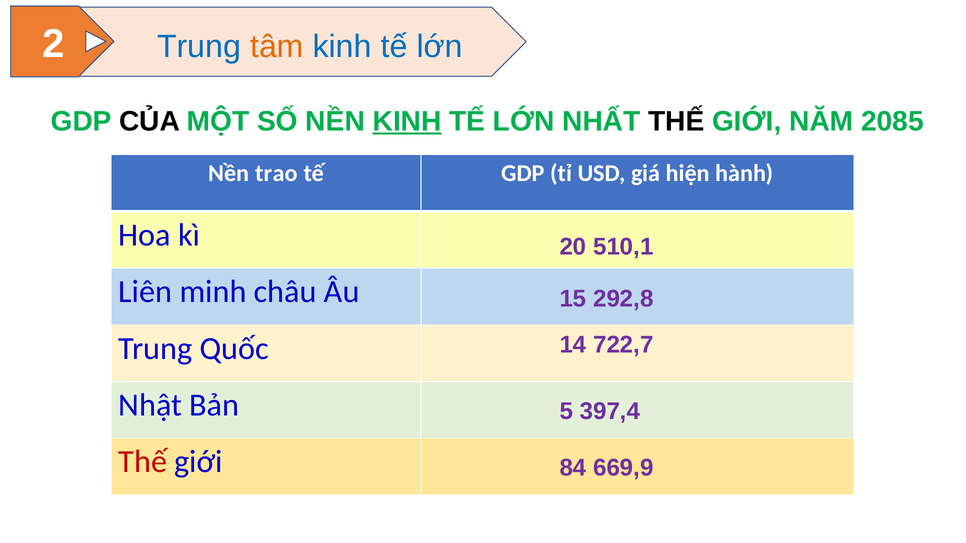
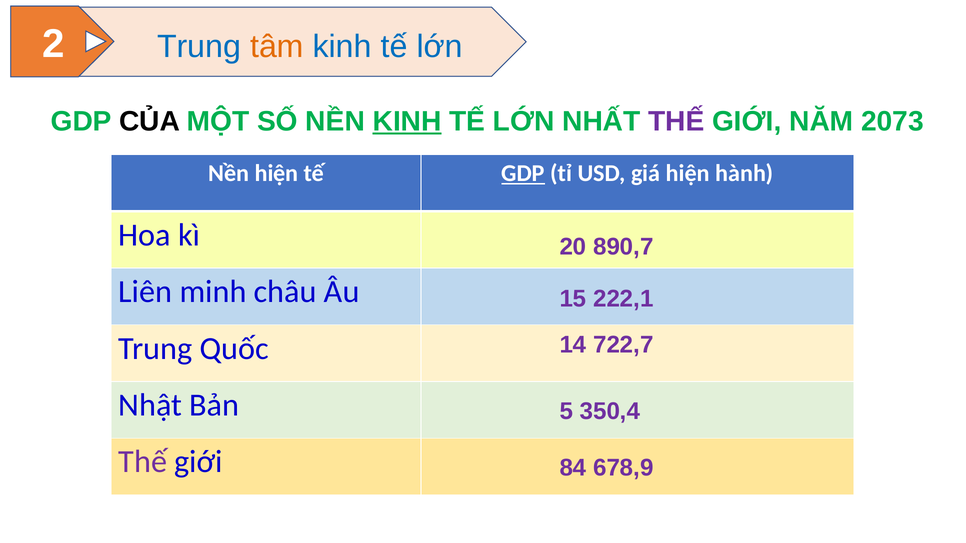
THẾ colour: black -> purple (676, 122)
2085: 2085 -> 2073 (892, 122)
Nền trao: trao -> hiện (277, 173)
GDP underline: none -> present (523, 173)
510,1: 510,1 -> 890,7 (623, 247)
292,8: 292,8 -> 222,1 (623, 299)
397,4: 397,4 -> 350,4 (610, 411)
Thế colour: red -> purple (143, 462)
669,9: 669,9 -> 678,9 (623, 468)
